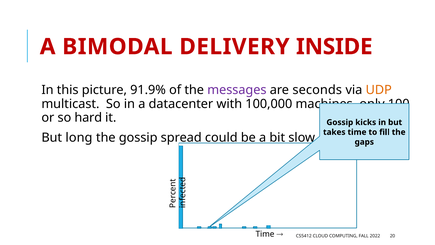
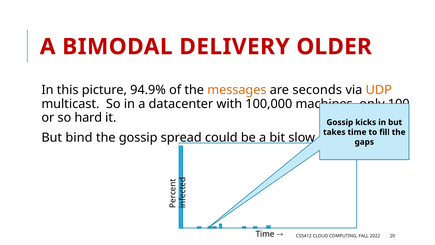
INSIDE: INSIDE -> OLDER (334, 47)
91.9%: 91.9% -> 94.9% (148, 90)
messages colour: purple -> orange (237, 90)
long: long -> bind (79, 137)
